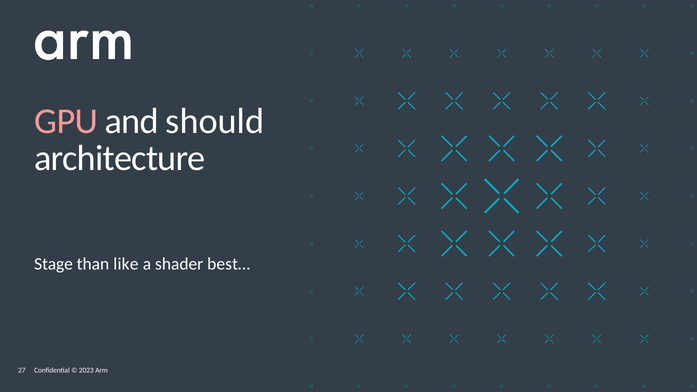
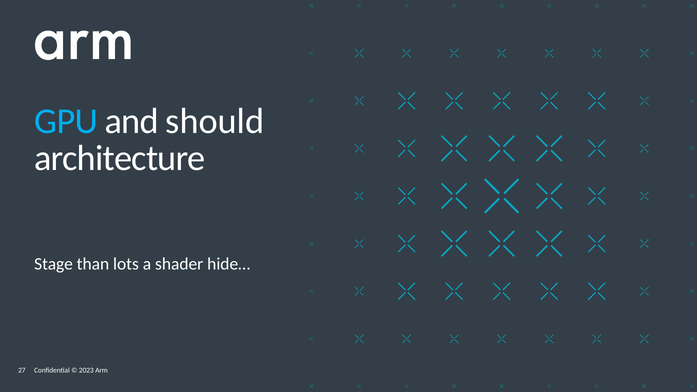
GPU colour: pink -> light blue (66, 121)
like: like -> lots (126, 264)
best…: best… -> hide… (229, 264)
